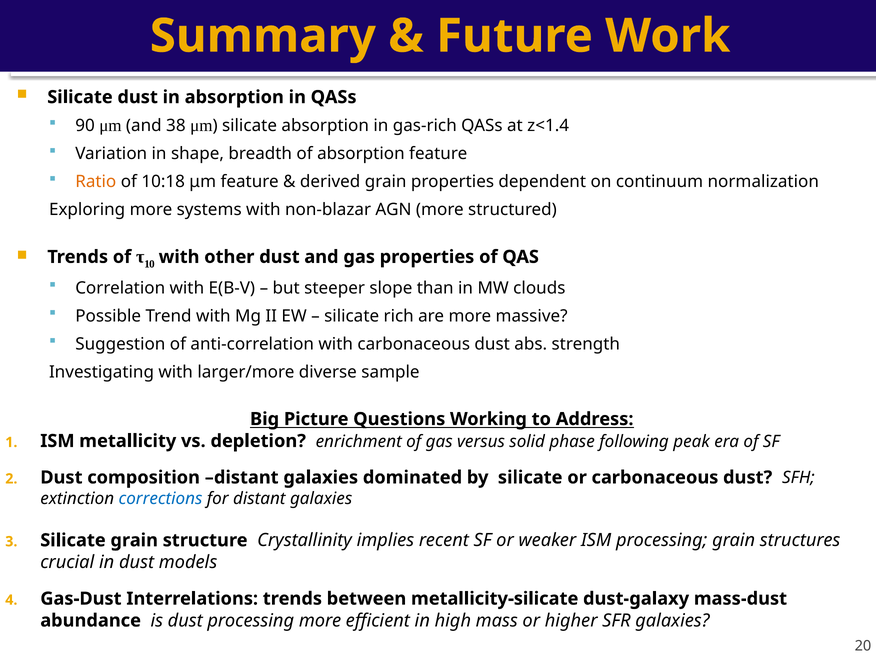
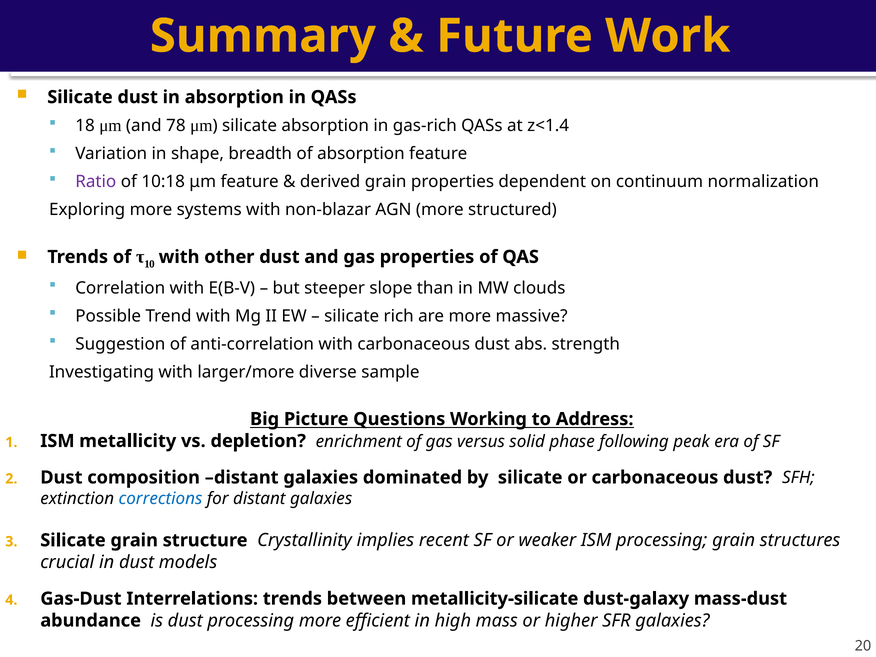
90: 90 -> 18 (85, 126)
38: 38 -> 78 (176, 126)
Ratio colour: orange -> purple (96, 182)
